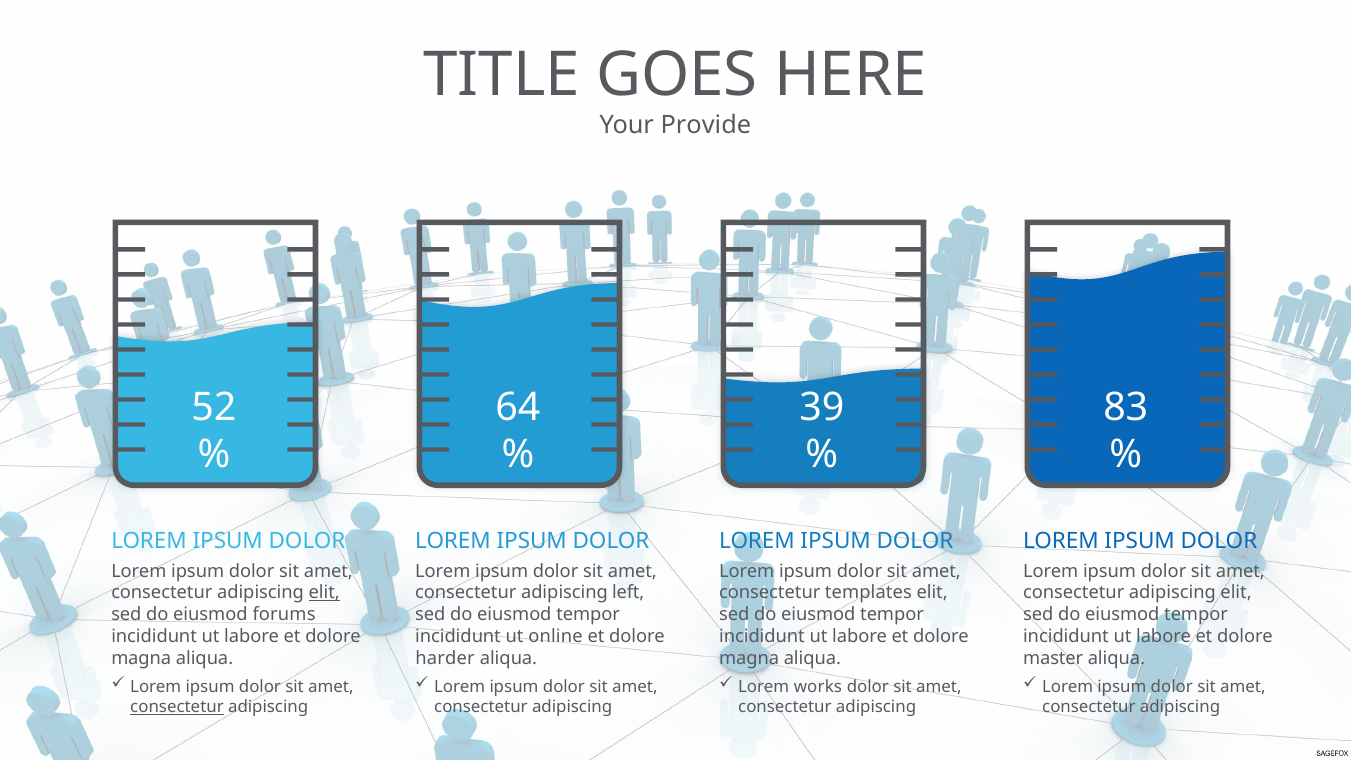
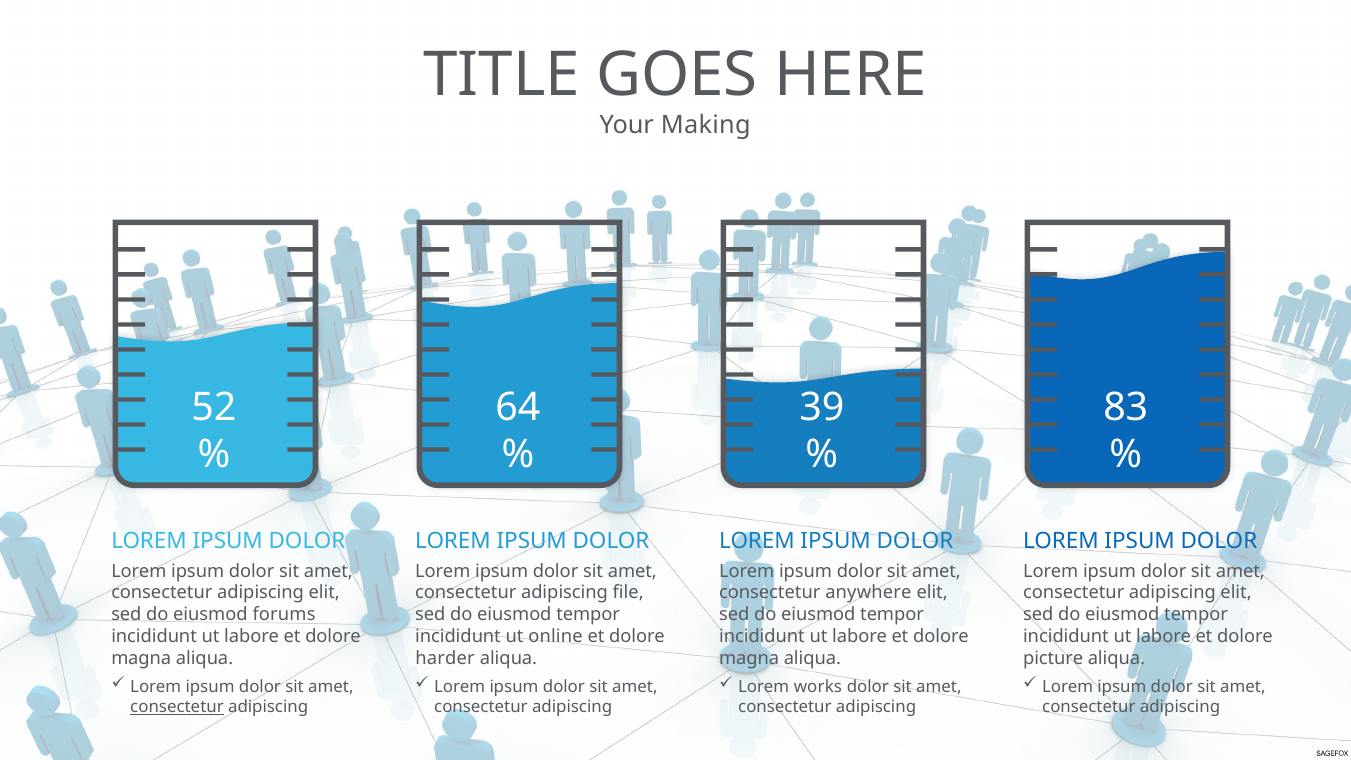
Provide: Provide -> Making (706, 125)
elit underline: present -> none (324, 593)
left: left -> file (628, 593)
templates: templates -> anywhere (868, 593)
master: master -> picture (1053, 659)
